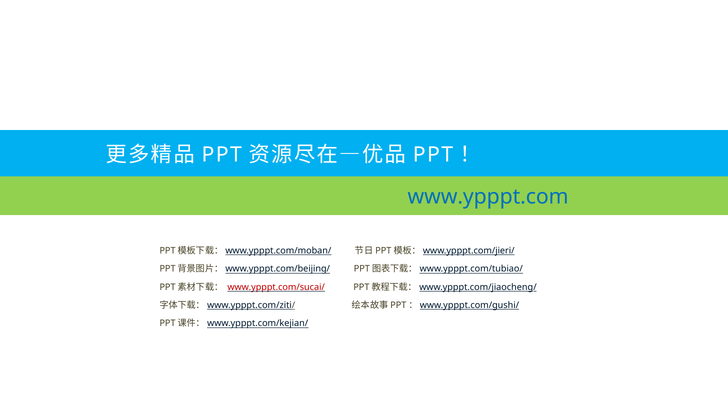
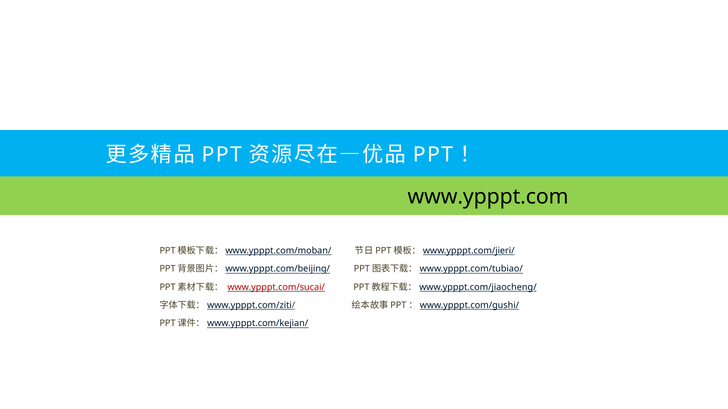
www.ypppt.com colour: blue -> black (488, 197)
